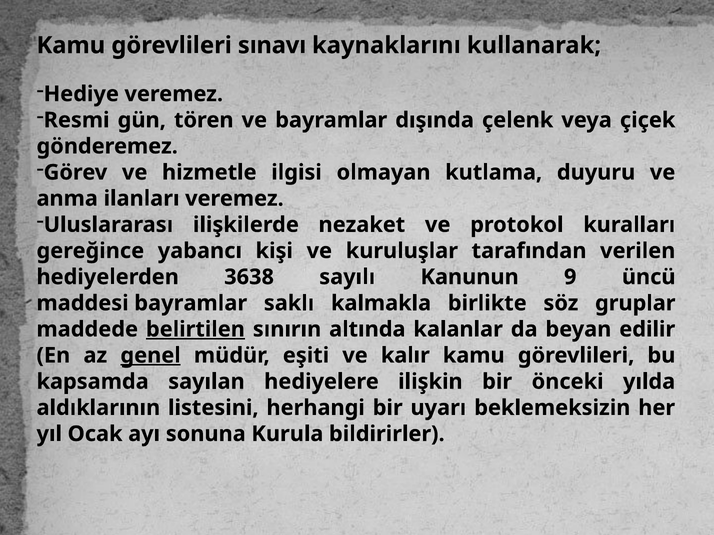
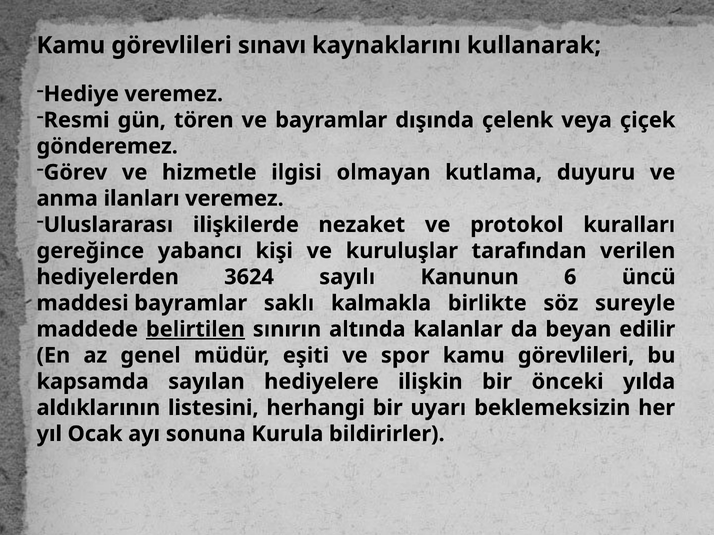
3638: 3638 -> 3624 (249, 277)
9: 9 -> 6 (570, 277)
gruplar: gruplar -> sureyle (635, 303)
genel underline: present -> none (151, 356)
kalır: kalır -> spor (405, 356)
